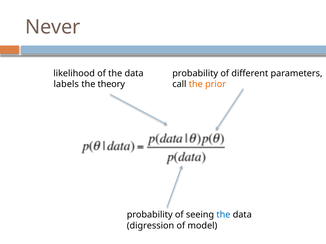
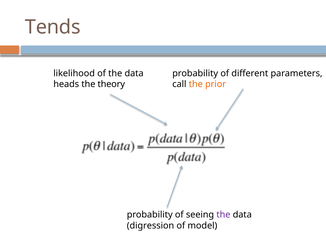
Never: Never -> Tends (53, 27)
labels: labels -> heads (66, 84)
the colour: blue -> purple (223, 215)
